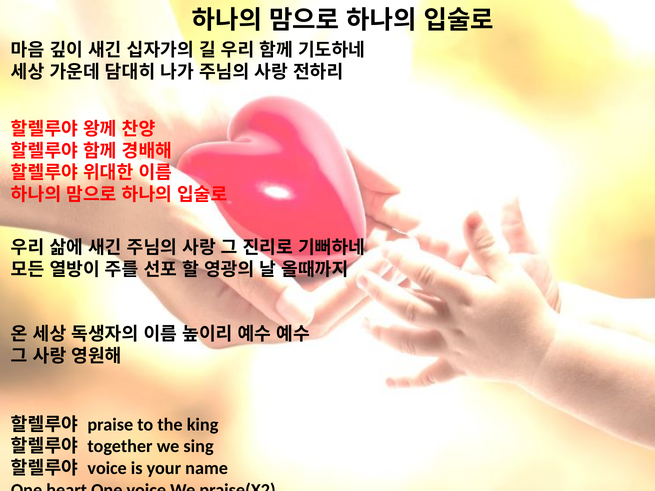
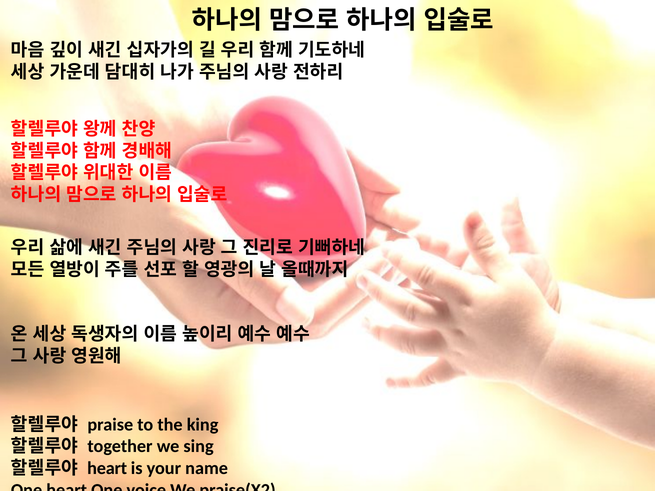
voice: voice -> heart (107, 468)
